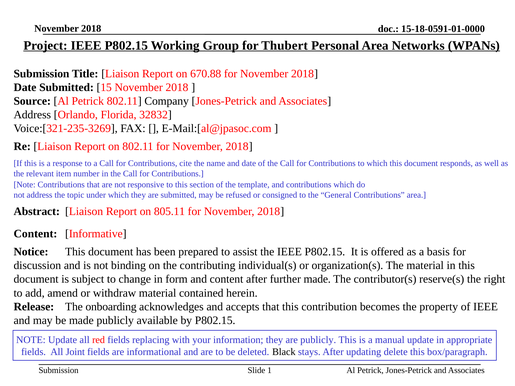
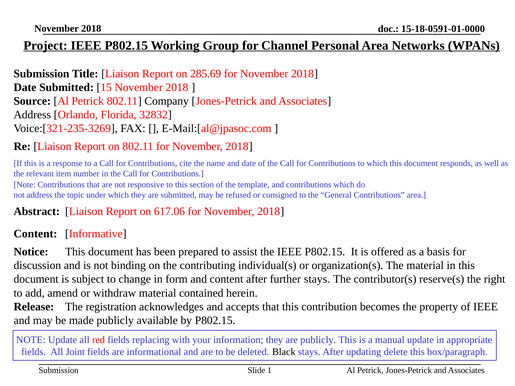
Thubert: Thubert -> Channel (285, 45)
670.88: 670.88 -> 285.69 (206, 74)
805.11: 805.11 -> 617.06 (169, 212)
further made: made -> stays (317, 279)
onboarding: onboarding -> registration (111, 307)
